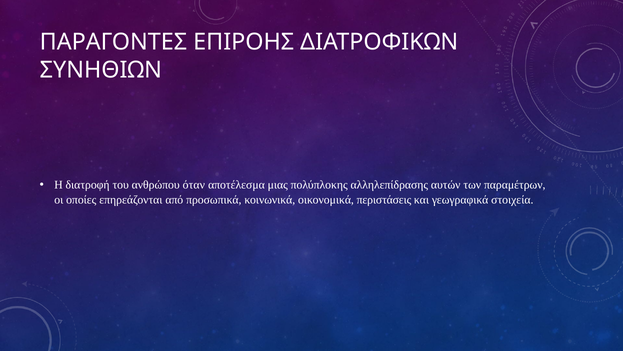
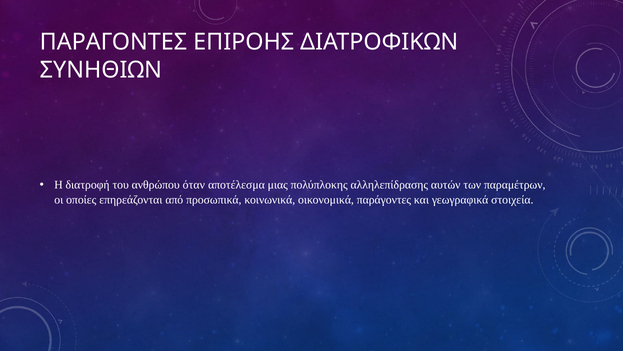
περιστάσεις: περιστάσεις -> παράγοντες (384, 200)
